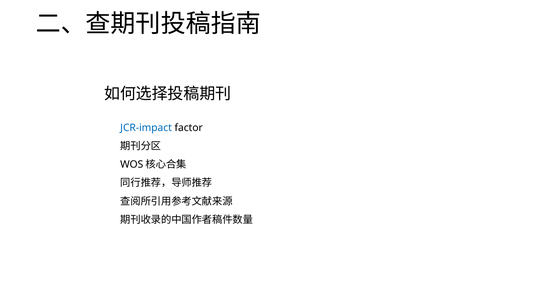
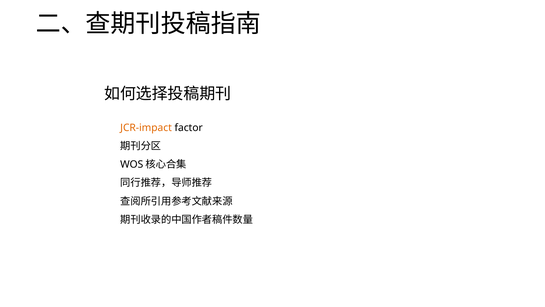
JCR-impact colour: blue -> orange (146, 127)
